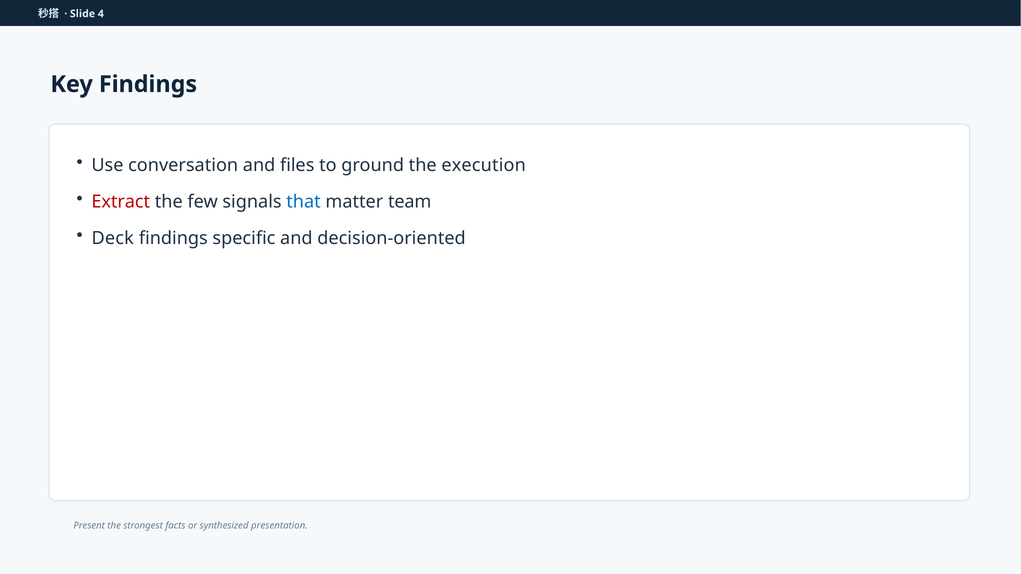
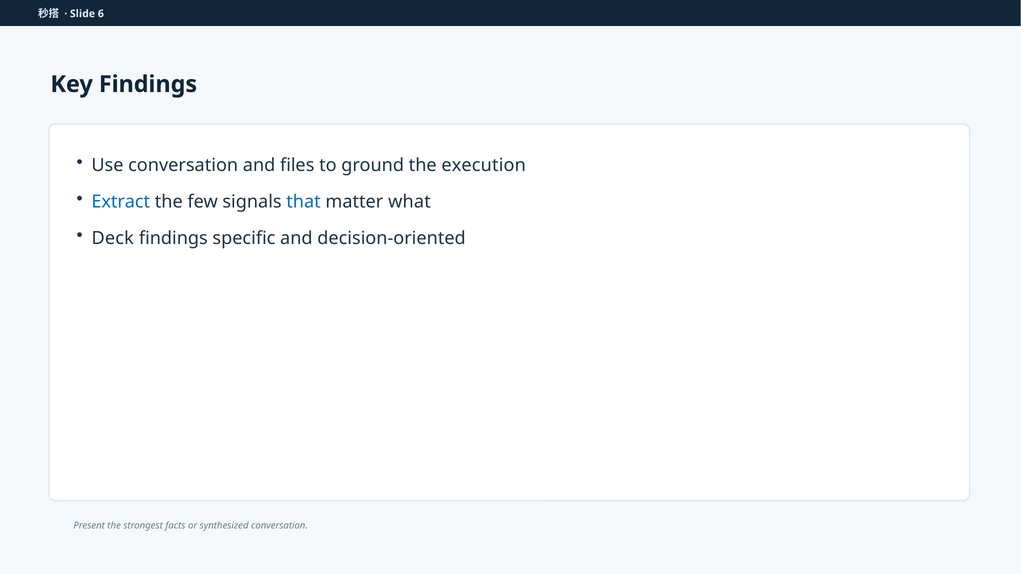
4: 4 -> 6 (101, 14)
Extract colour: red -> blue (121, 202)
team: team -> what (409, 202)
synthesized presentation: presentation -> conversation (279, 526)
